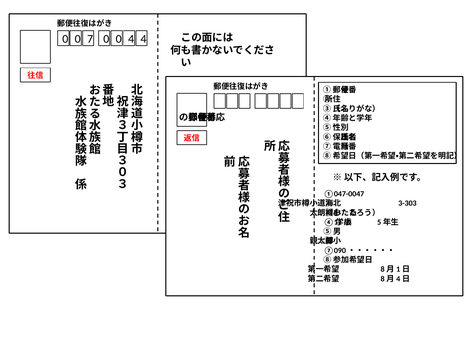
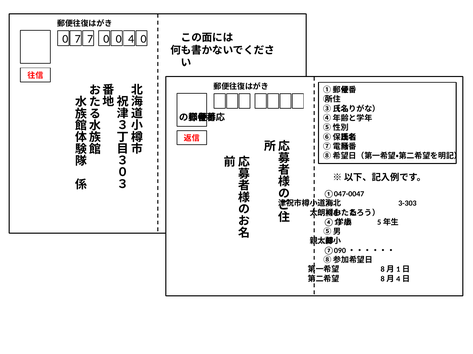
0: 0 -> 7 (78, 39)
4 4: 4 -> 0 (144, 39)
